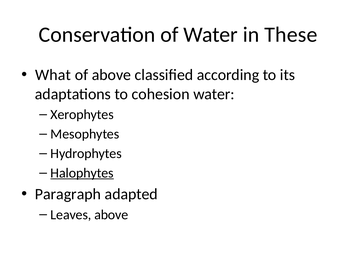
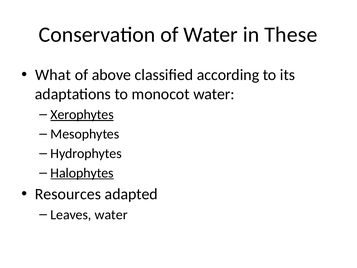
cohesion: cohesion -> monocot (161, 94)
Xerophytes underline: none -> present (82, 114)
Paragraph: Paragraph -> Resources (68, 194)
Leaves above: above -> water (111, 214)
